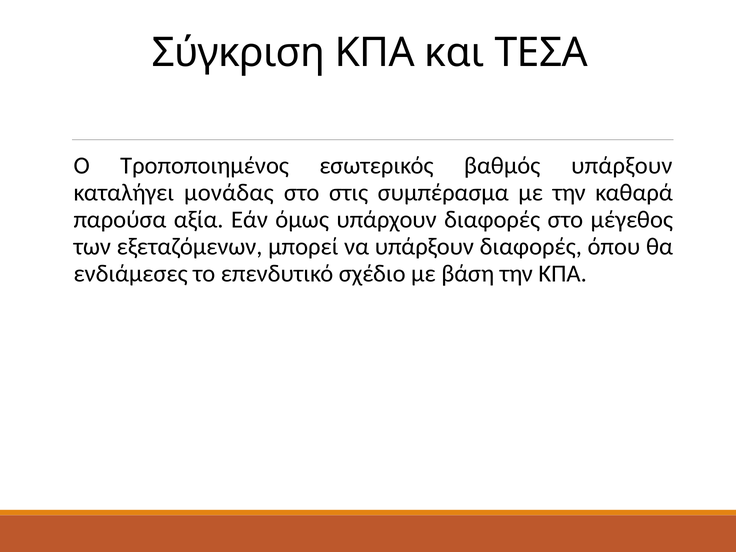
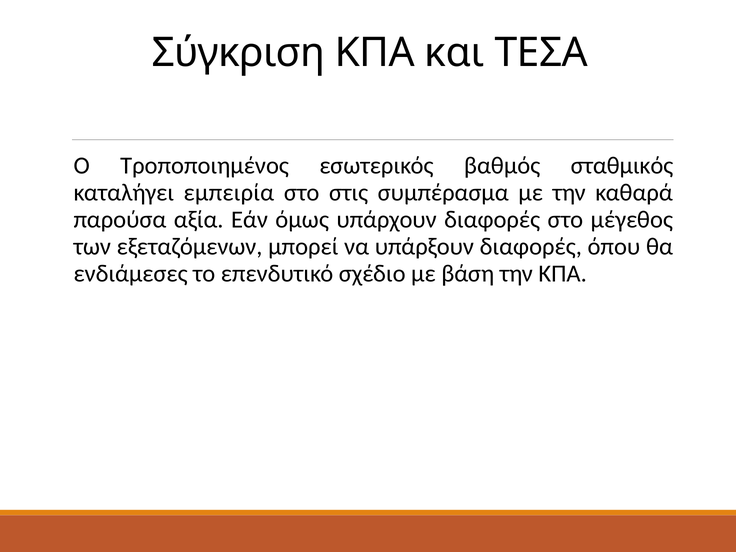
βαθμός υπάρξουν: υπάρξουν -> σταθμικός (622, 166)
μονάδας: μονάδας -> εμπειρία (229, 193)
